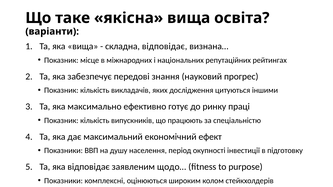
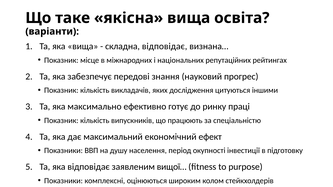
щодо…: щодо… -> вищої… (172, 167)
